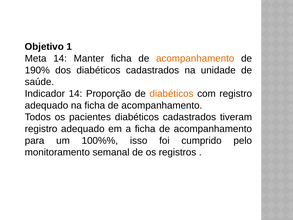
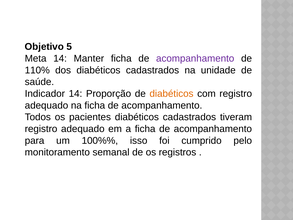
1: 1 -> 5 (69, 47)
acompanhamento colour: orange -> purple (195, 58)
190%: 190% -> 110% (37, 70)
